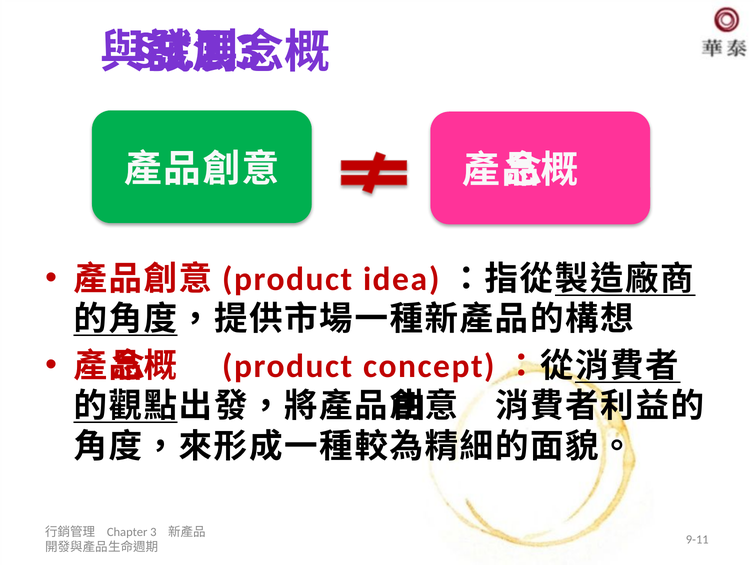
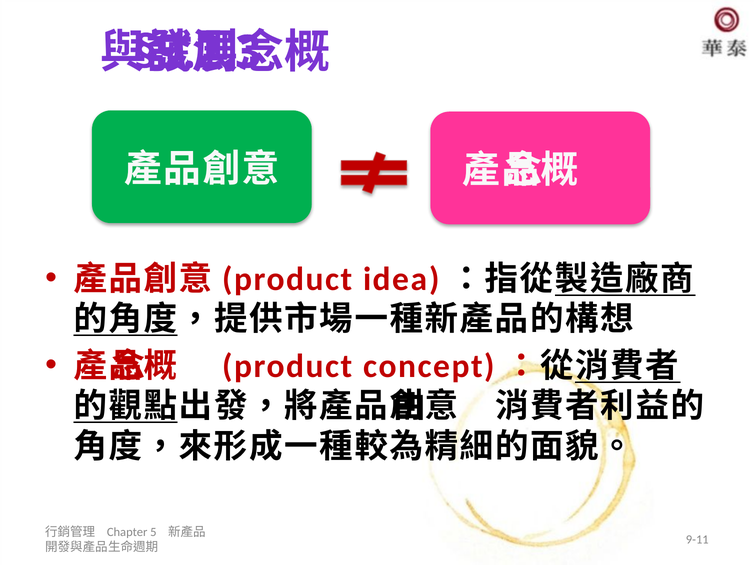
3: 3 -> 5 (153, 533)
